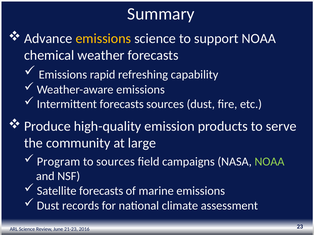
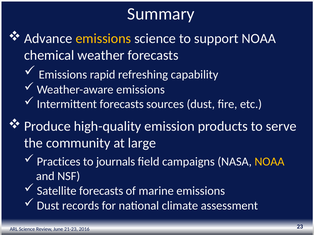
Program: Program -> Practices (59, 162)
to sources: sources -> journals (116, 162)
NOAA colour: light green -> yellow (270, 162)
